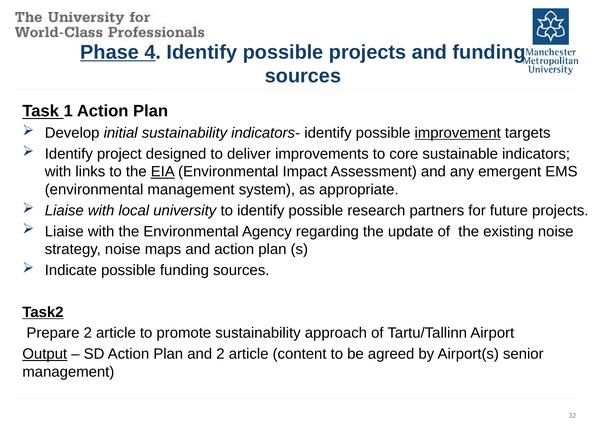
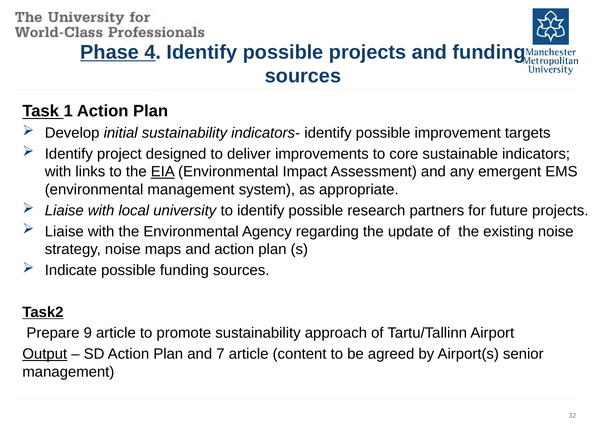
improvement underline: present -> none (458, 133)
Prepare 2: 2 -> 9 (88, 333)
and 2: 2 -> 7 (220, 354)
